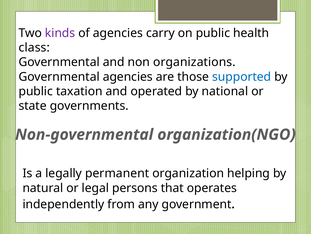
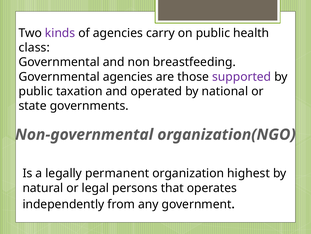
organizations: organizations -> breastfeeding (194, 62)
supported colour: blue -> purple (242, 77)
helping: helping -> highest (249, 173)
